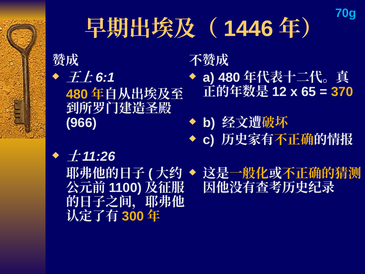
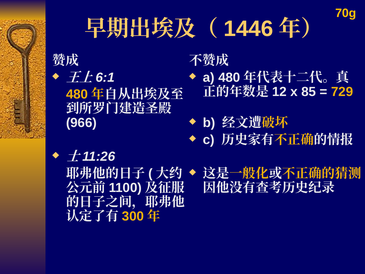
70g colour: light blue -> yellow (346, 13)
65: 65 -> 85 (309, 92)
370: 370 -> 729 (342, 92)
